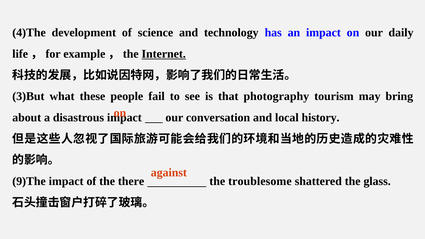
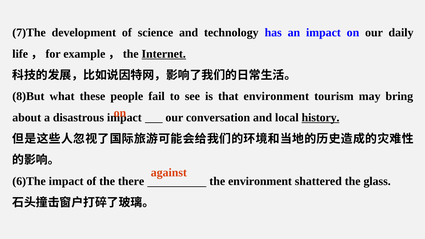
4)The: 4)The -> 7)The (29, 33)
3)But: 3)But -> 8)But (28, 96)
that photography: photography -> environment (276, 96)
history underline: none -> present (321, 118)
9)The: 9)The -> 6)The (29, 181)
the troublesome: troublesome -> environment (260, 181)
